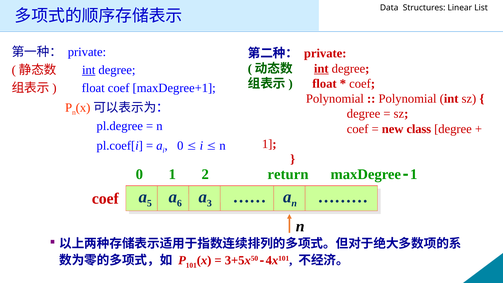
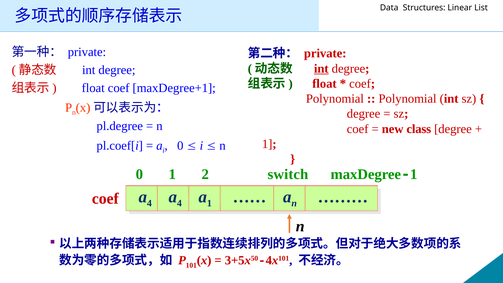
int underline: present -> none (89, 70)
return: return -> switch (288, 174)
5: 5 -> 4 (149, 203)
6: 6 -> 4 (179, 203)
3: 3 -> 1 (209, 203)
